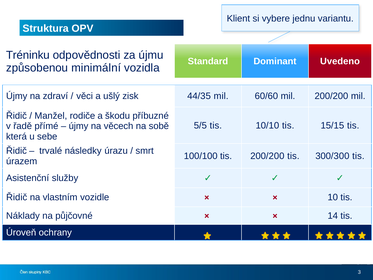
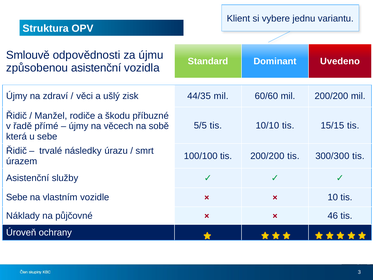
Tréninku: Tréninku -> Smlouvě (28, 55)
způsobenou minimální: minimální -> asistenční (96, 68)
Řidič: Řidič -> Sebe (17, 197)
14: 14 -> 46 (333, 216)
